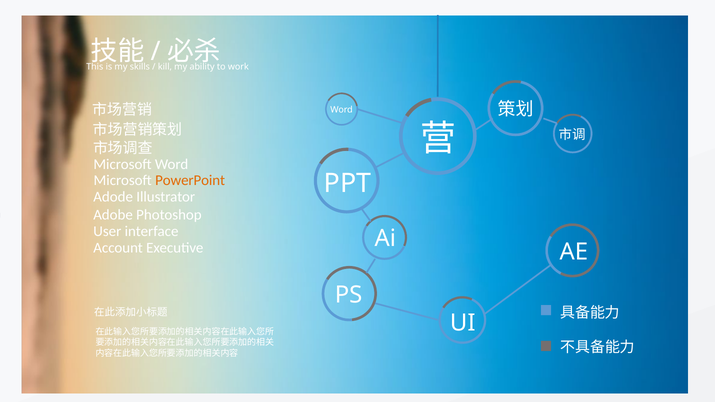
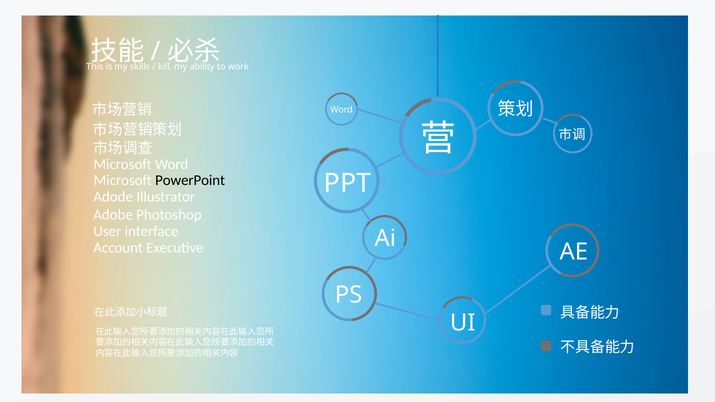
PowerPoint colour: orange -> black (190, 180)
